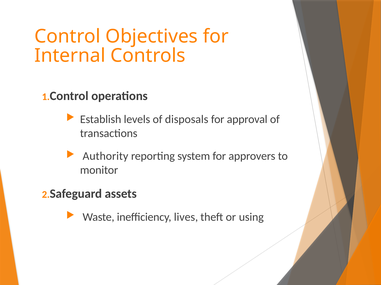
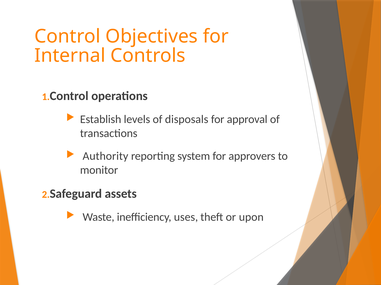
lives: lives -> uses (186, 218)
using: using -> upon (251, 218)
